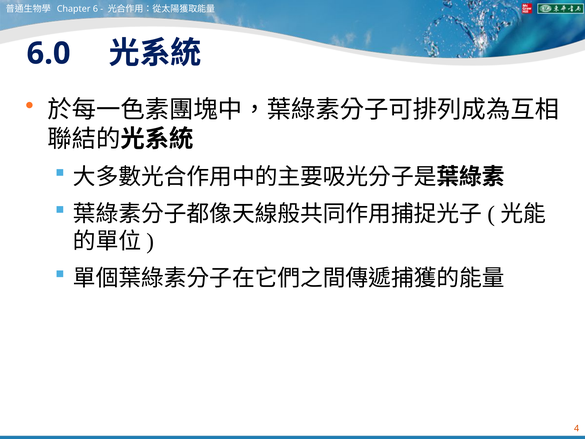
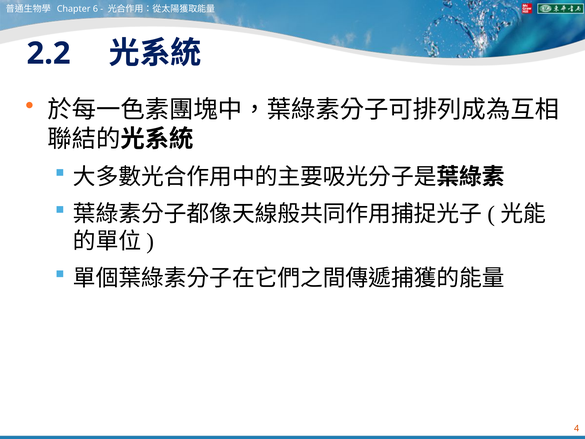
6.0: 6.0 -> 2.2 (49, 53)
